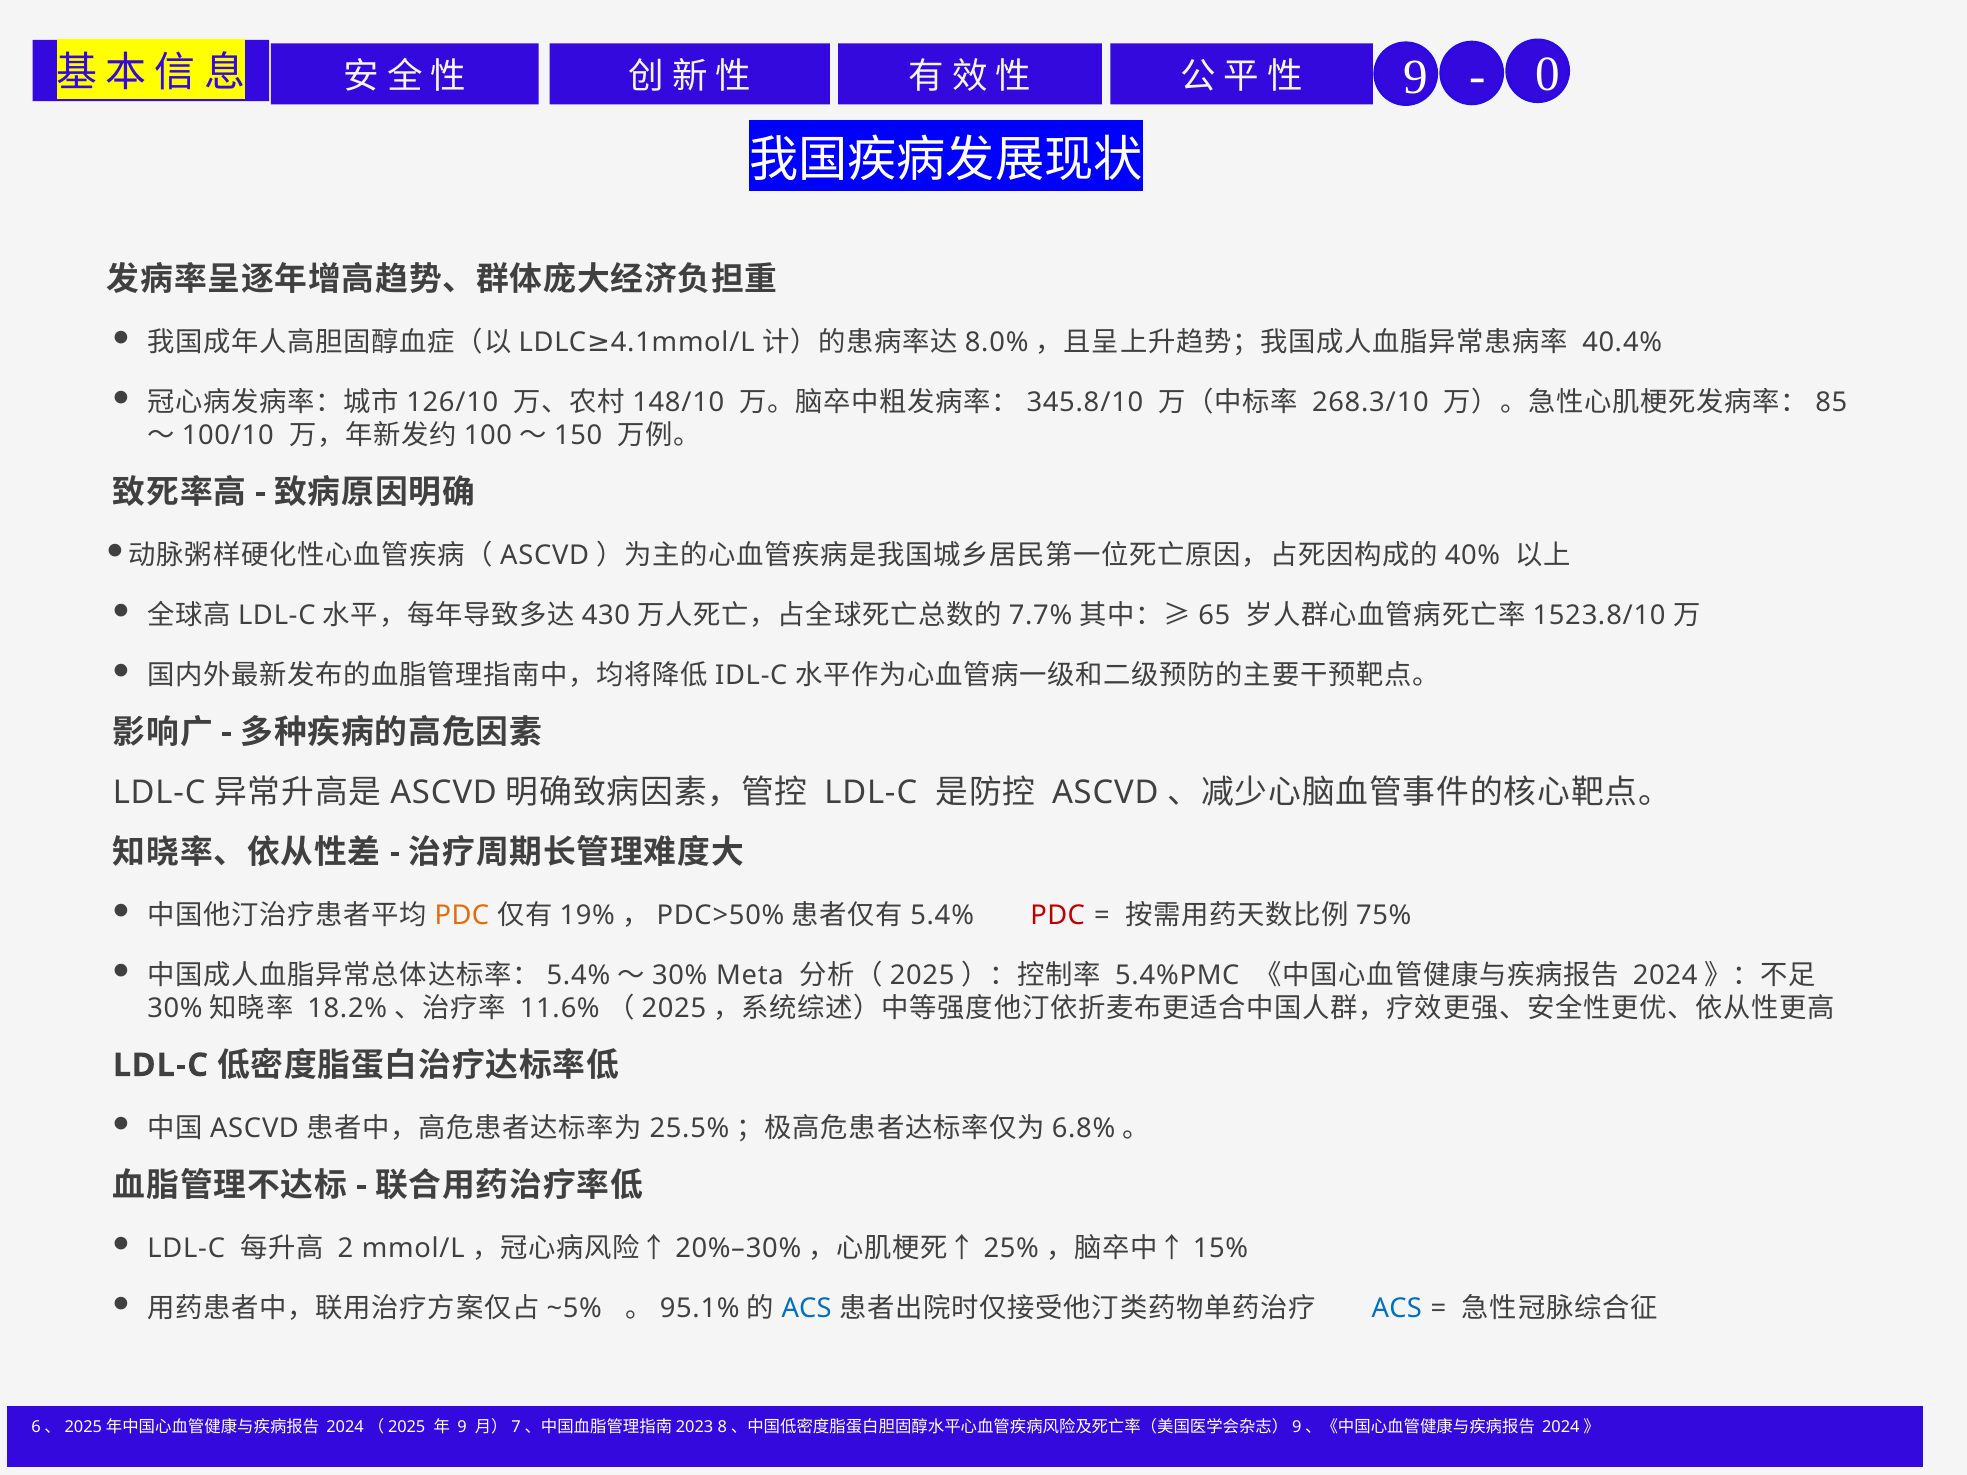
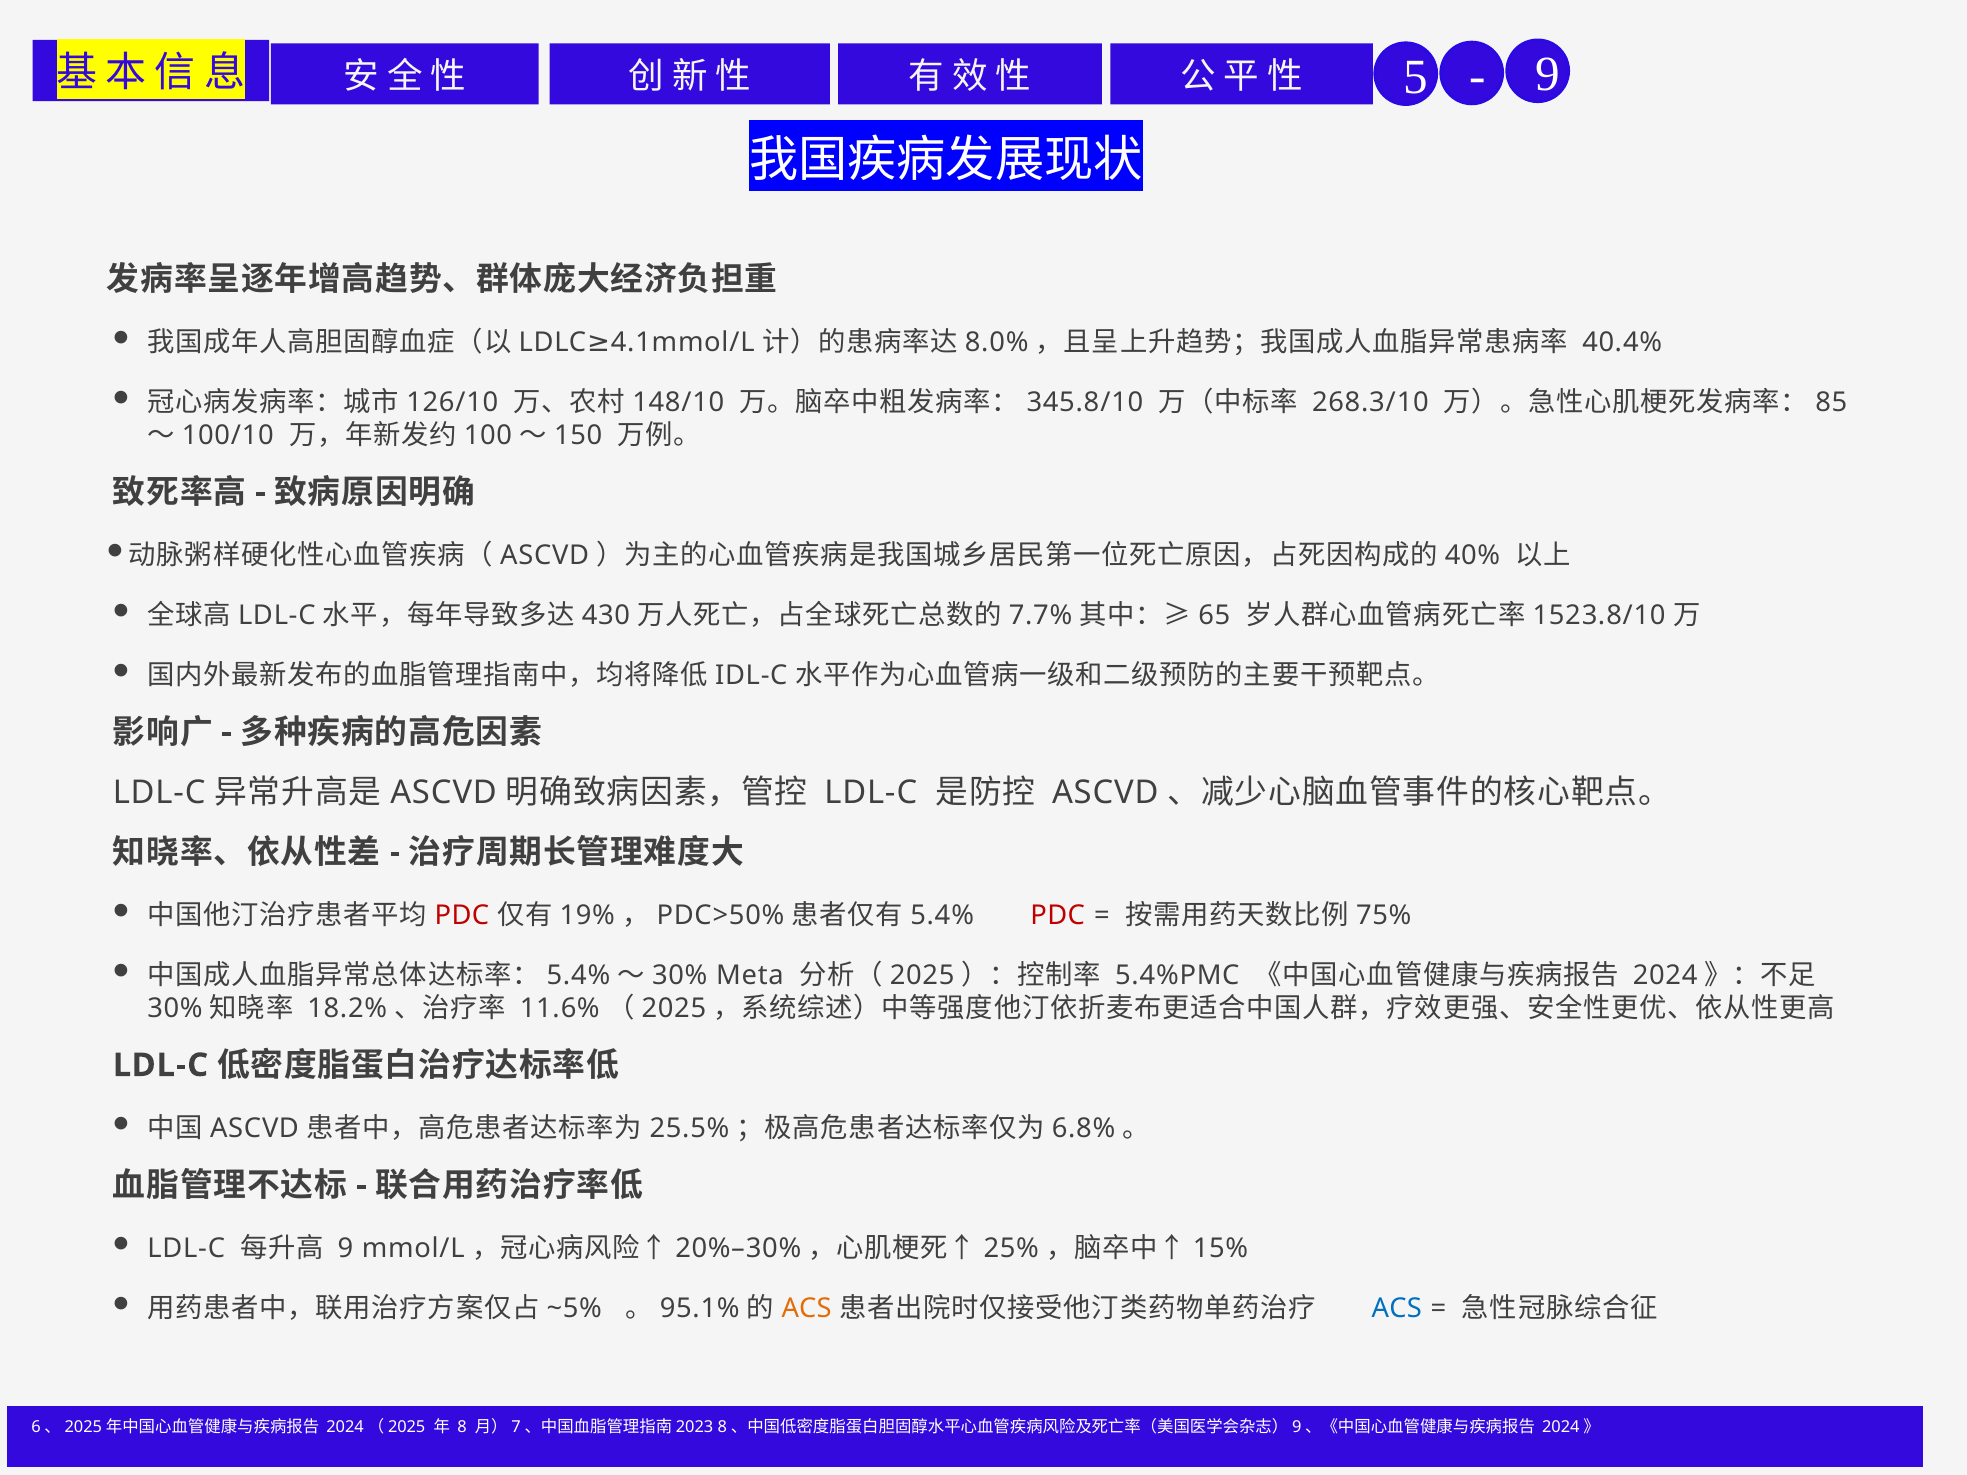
9: 9 -> 5 (1415, 77)
0: 0 -> 9 (1547, 74)
PDC colour: orange -> red (462, 915)
2: 2 -> 9 (346, 1248)
ACS colour: blue -> orange (807, 1308)
9: 9 -> 8 (462, 1428)
